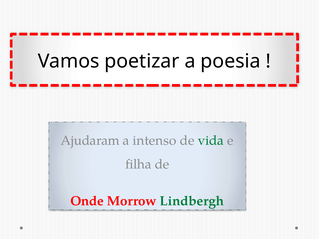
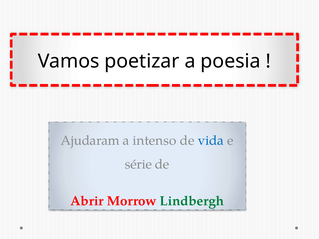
vida colour: green -> blue (211, 141)
filha: filha -> série (138, 165)
Onde: Onde -> Abrir (87, 201)
